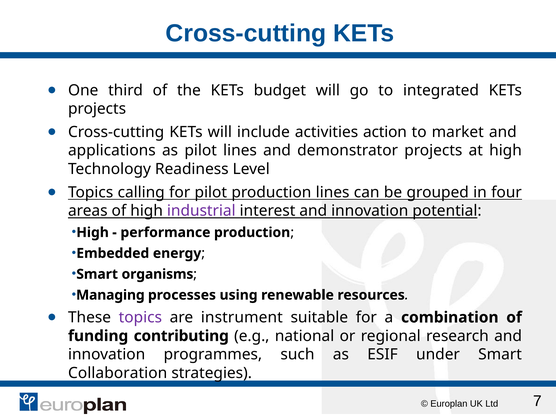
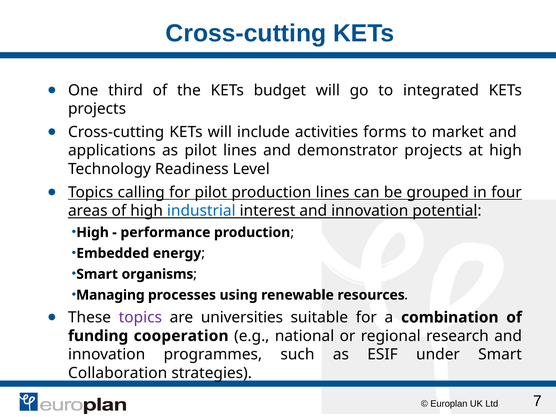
action: action -> forms (385, 132)
industrial colour: purple -> blue (201, 211)
instrument: instrument -> universities (242, 317)
contributing: contributing -> cooperation (181, 336)
